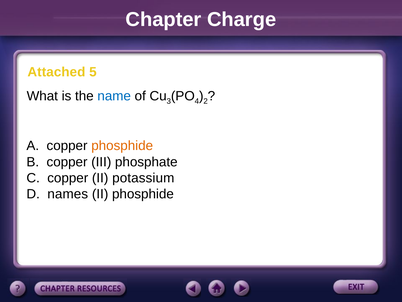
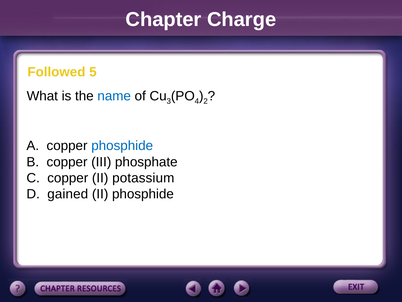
Attached: Attached -> Followed (56, 72)
phosphide colour: orange -> blue (122, 146)
names: names -> gained (68, 194)
